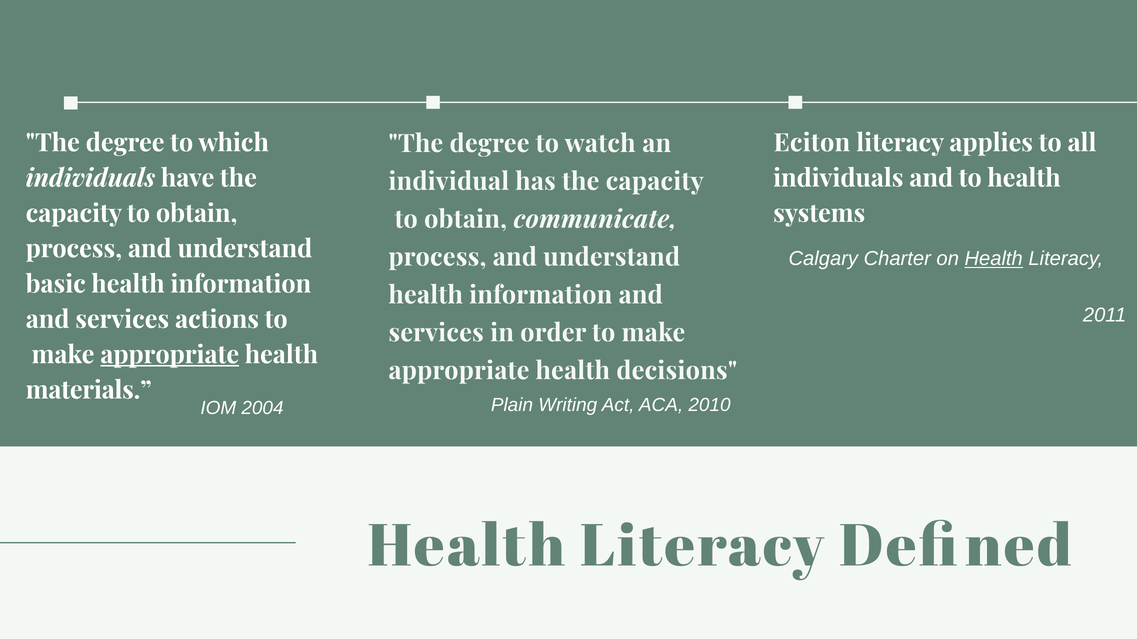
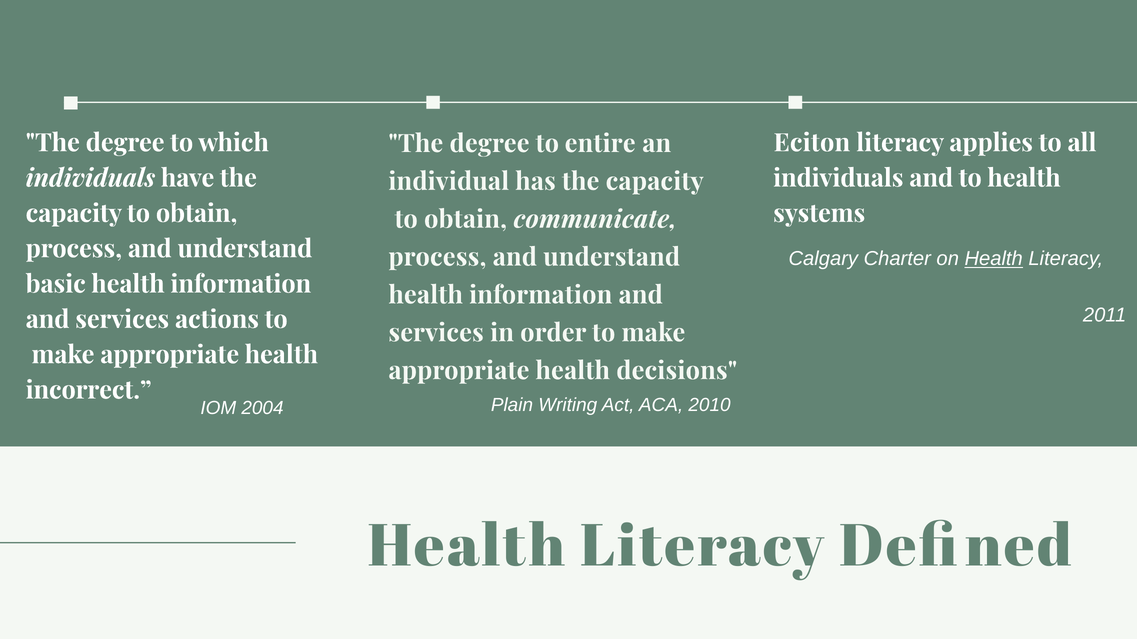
watch: watch -> entire (600, 144)
appropriate underline: present -> none (170, 355)
materials: materials -> incorrect (89, 391)
